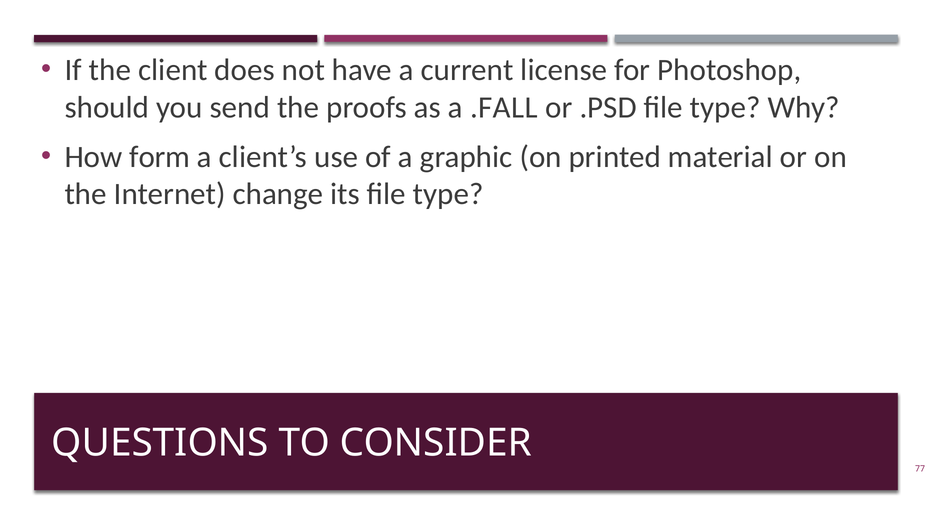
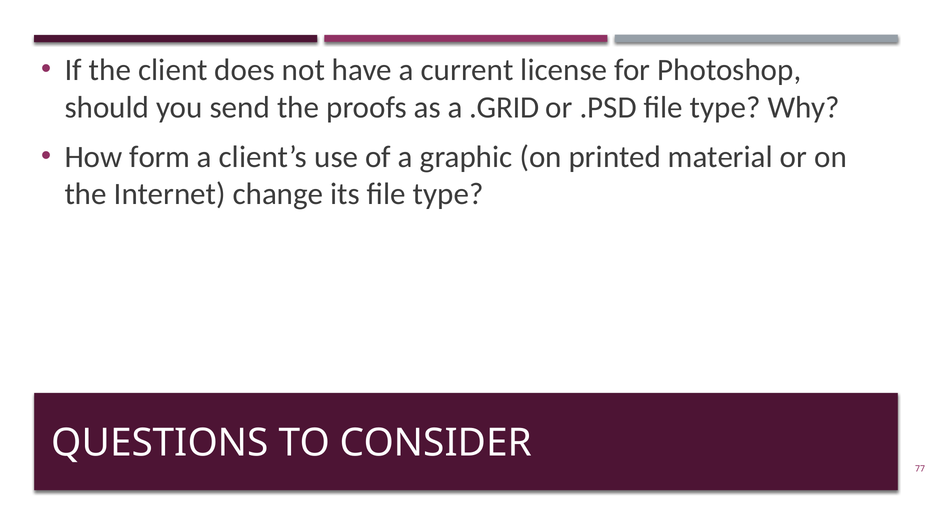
.FALL: .FALL -> .GRID (504, 108)
